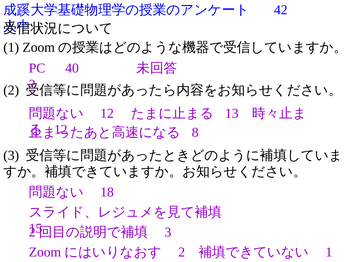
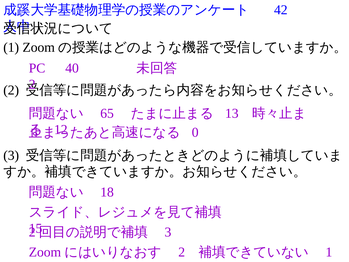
12: 12 -> 65 (107, 113)
8: 8 -> 0 (195, 132)
